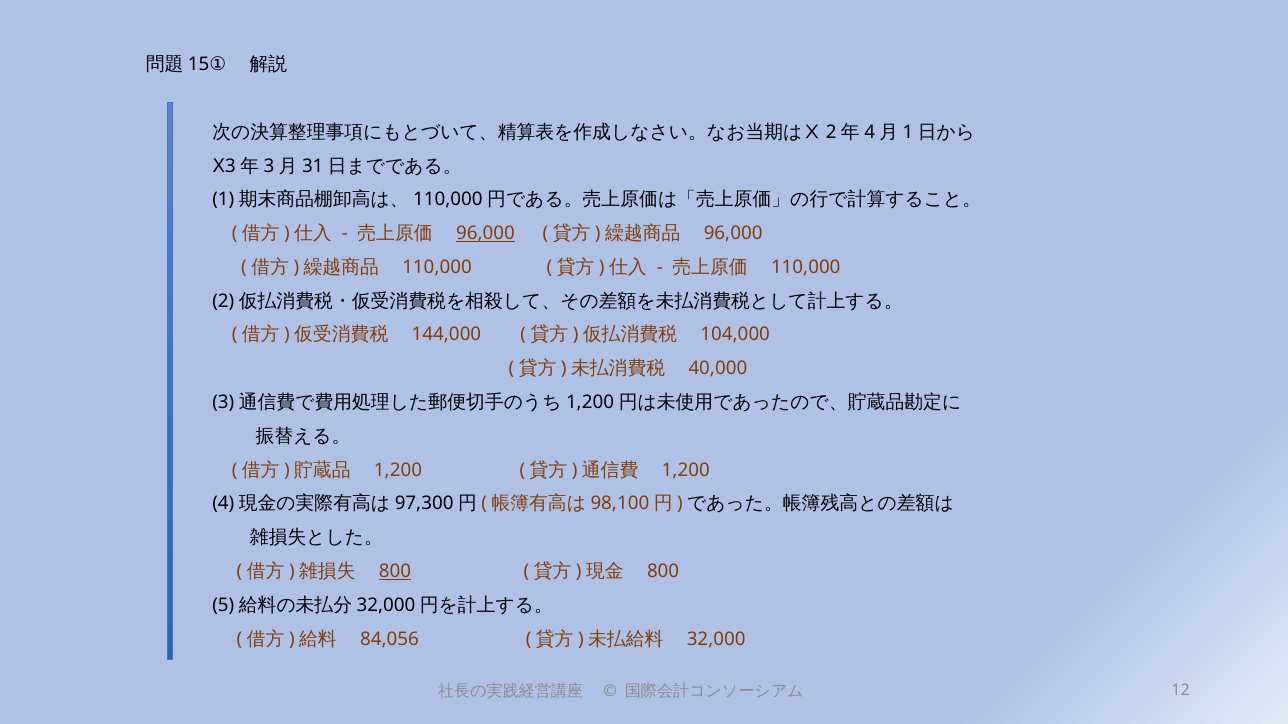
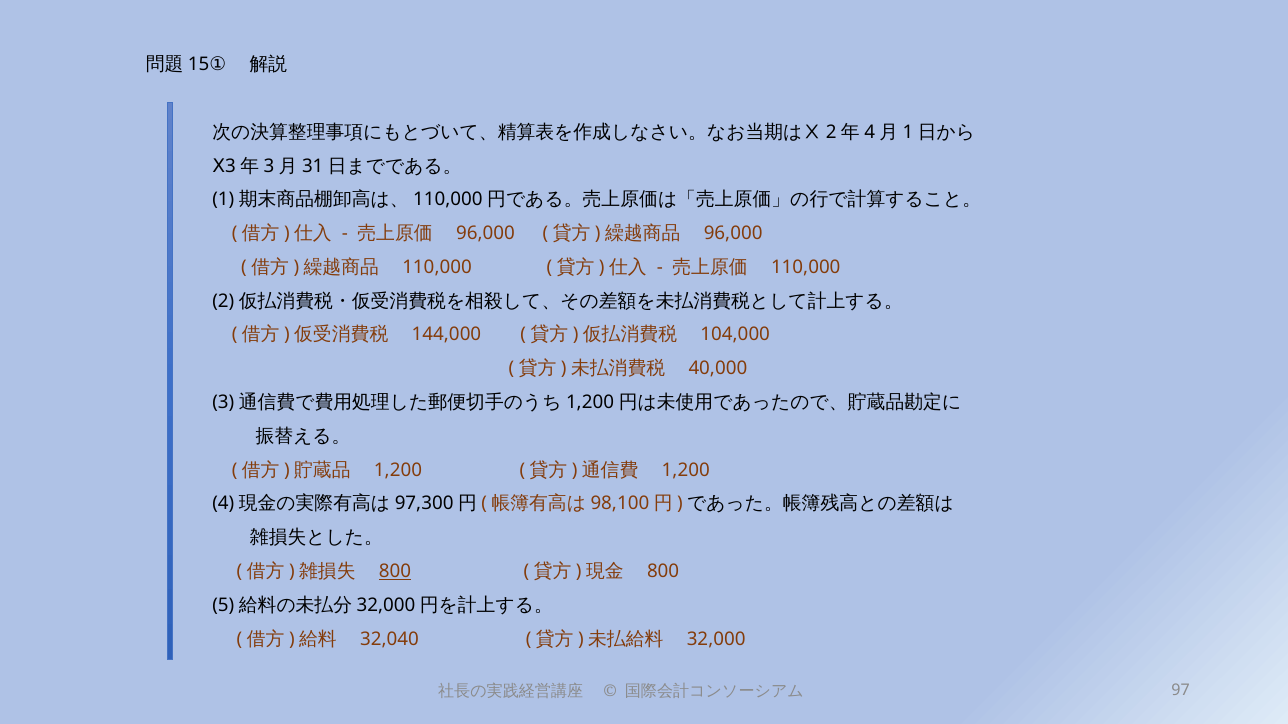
96,000 underline: present -> none (486, 234)
84,056: 84,056 -> 32,040 (390, 639)
12: 12 -> 97 (1181, 691)
